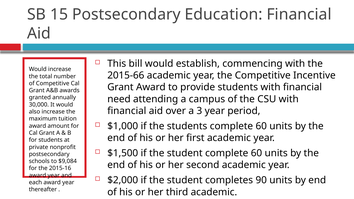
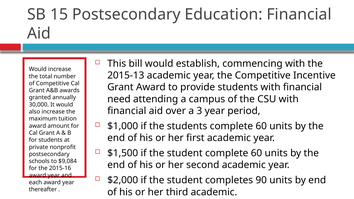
2015-66: 2015-66 -> 2015-13 (126, 75)
